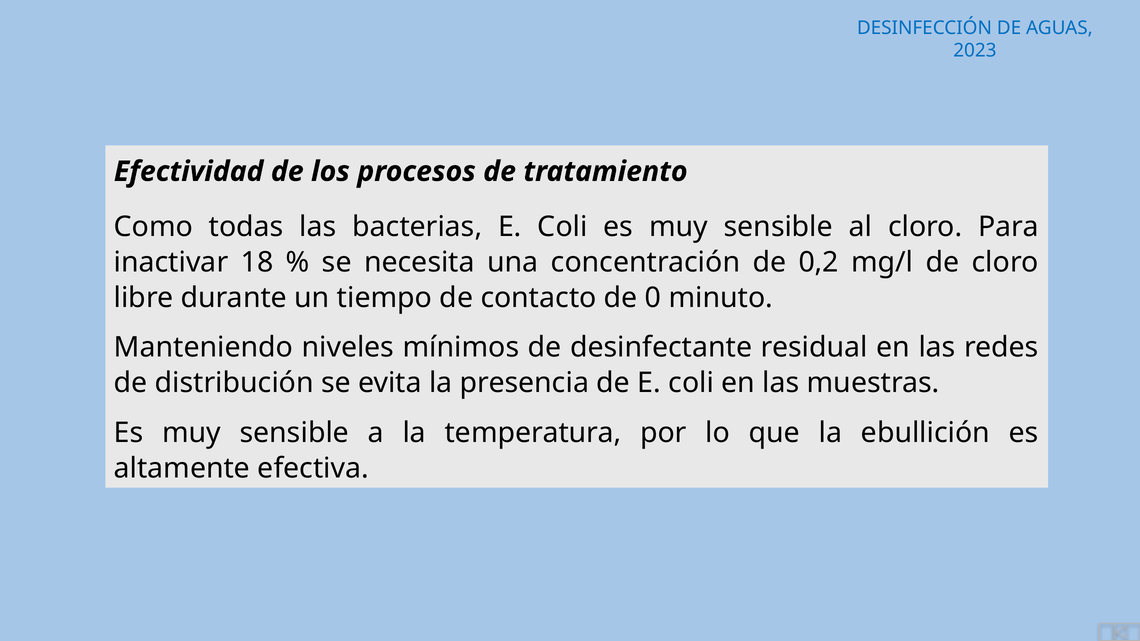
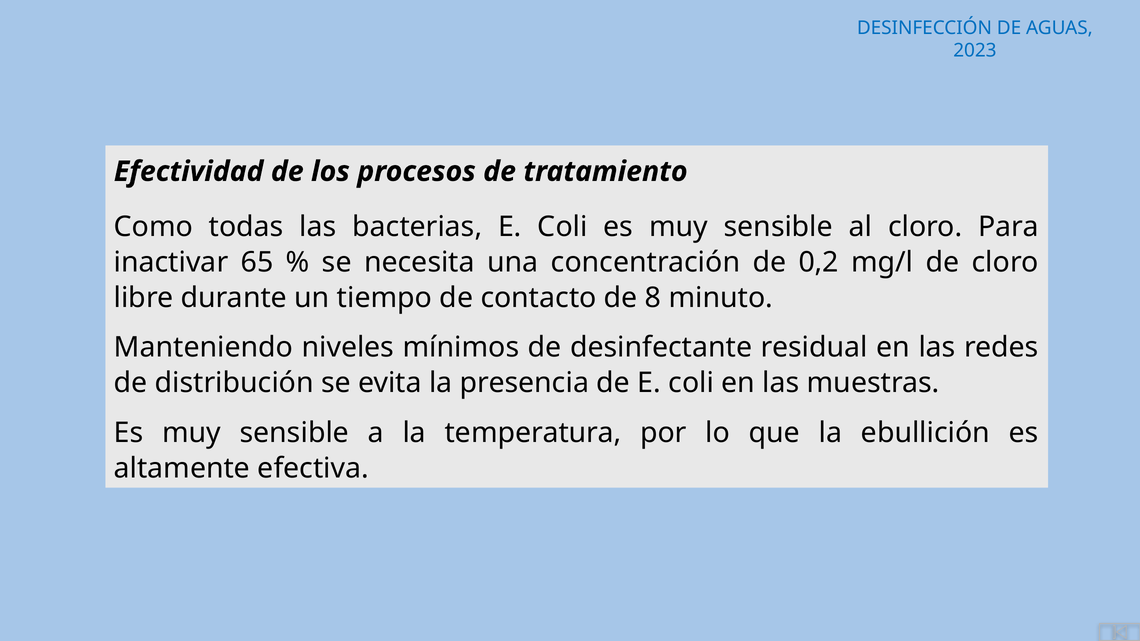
18: 18 -> 65 (257, 262)
0: 0 -> 8 (653, 298)
